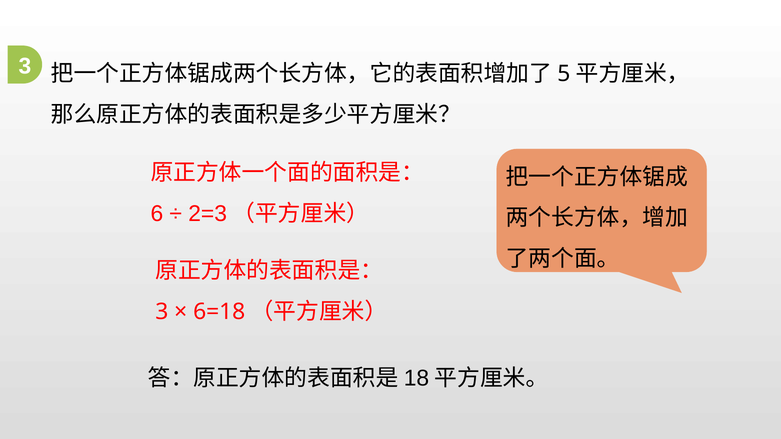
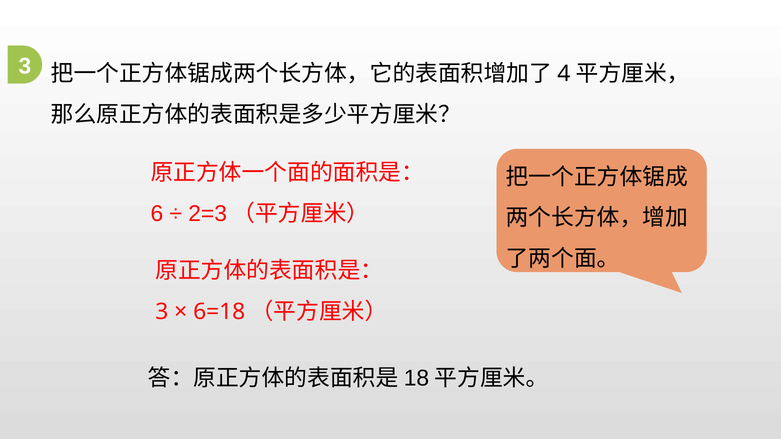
5: 5 -> 4 (564, 74)
